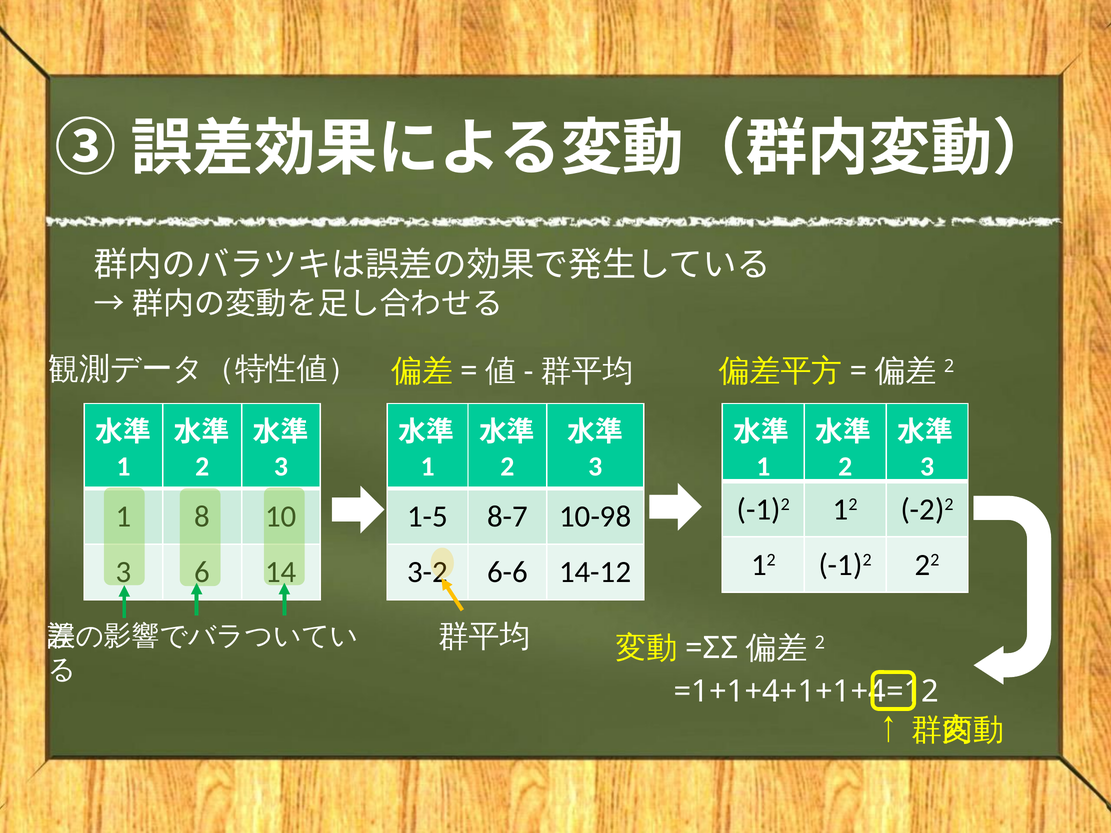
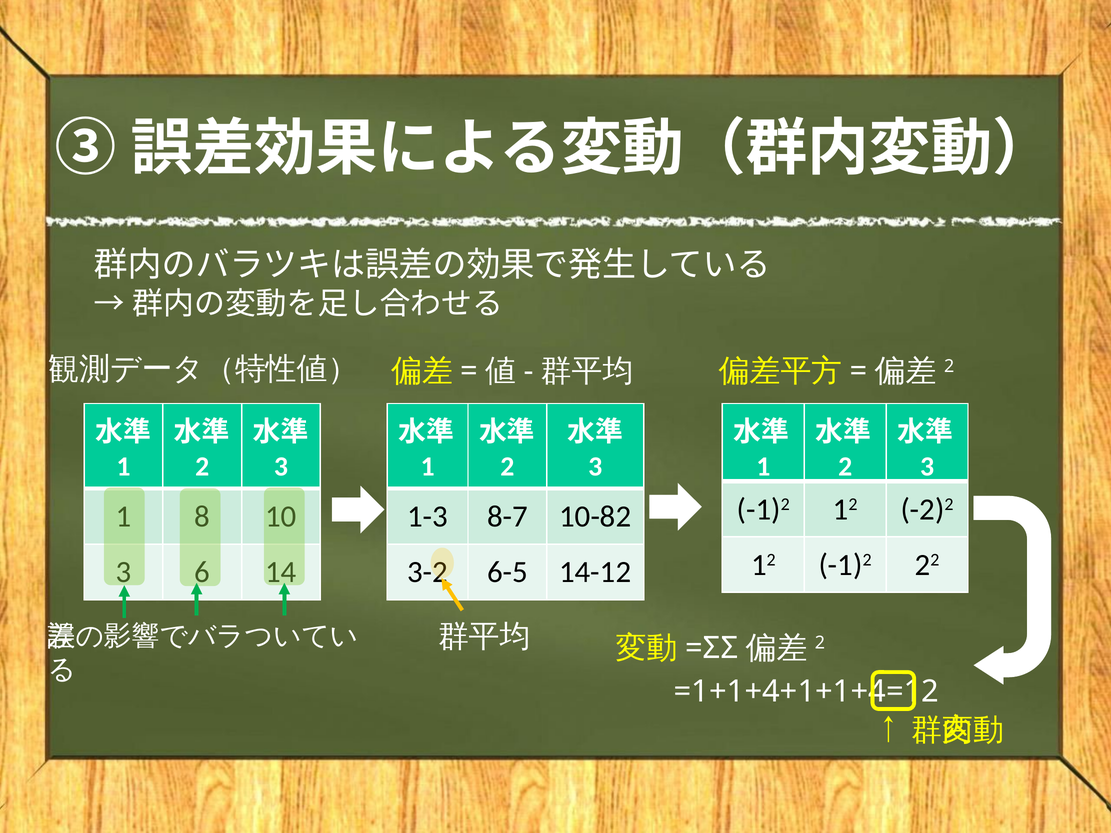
1-5: 1-5 -> 1-3 (428, 517)
10-98: 10-98 -> 10-82 (595, 517)
6-6: 6-6 -> 6-5 (507, 572)
